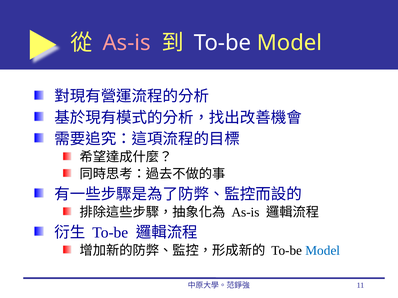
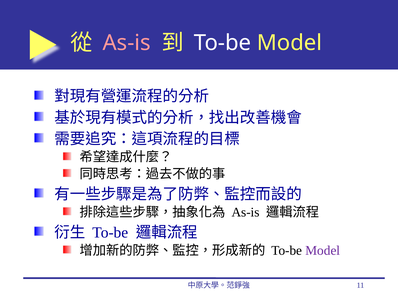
Model colour: blue -> purple (323, 251)
